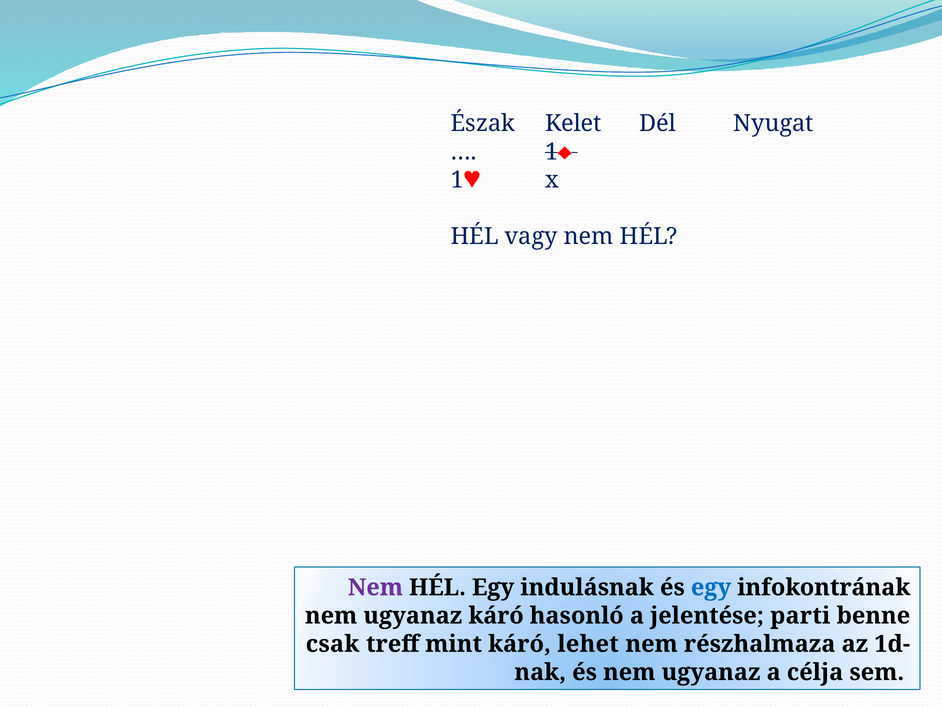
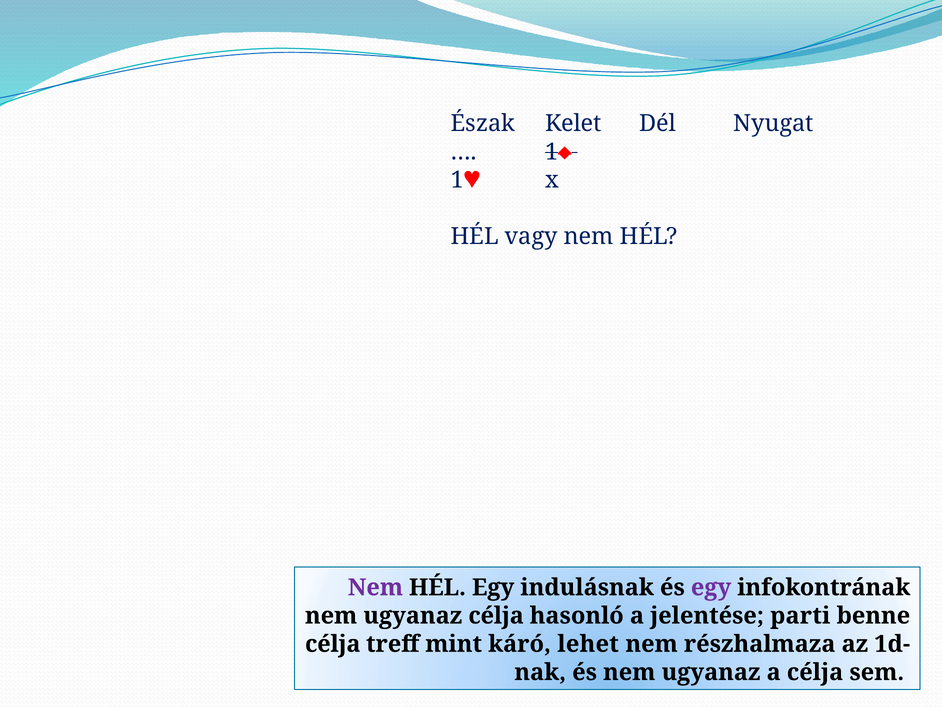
egy colour: blue -> purple (711, 587)
ugyanaz káró: káró -> célja (496, 615)
csak: csak -> célja (333, 644)
